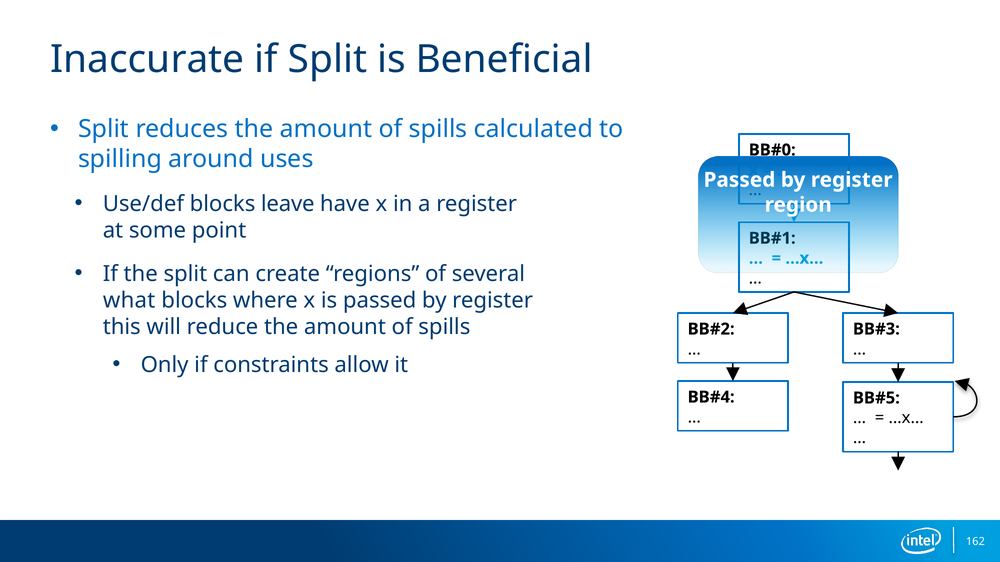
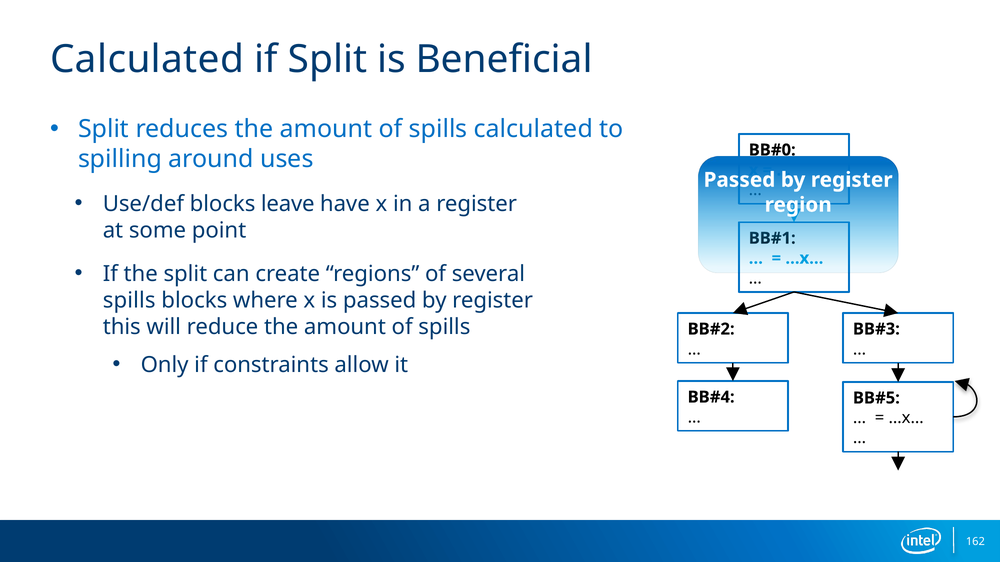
Inaccurate: Inaccurate -> Calculated (147, 60)
what: what -> spills (129, 301)
